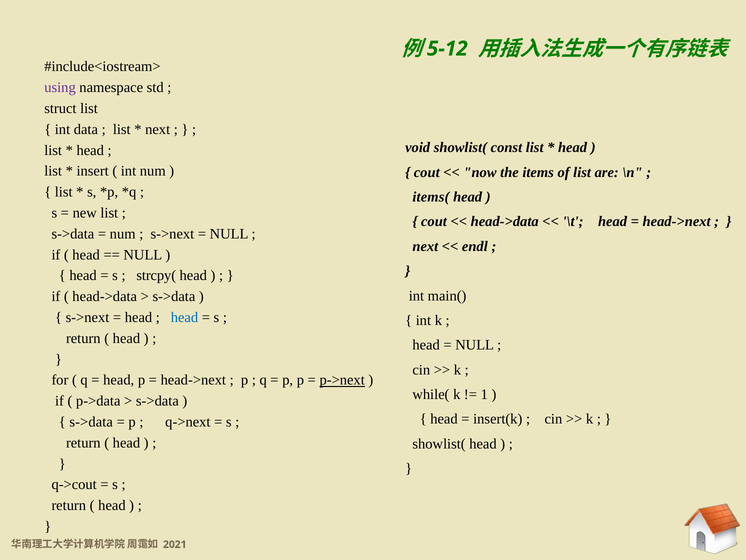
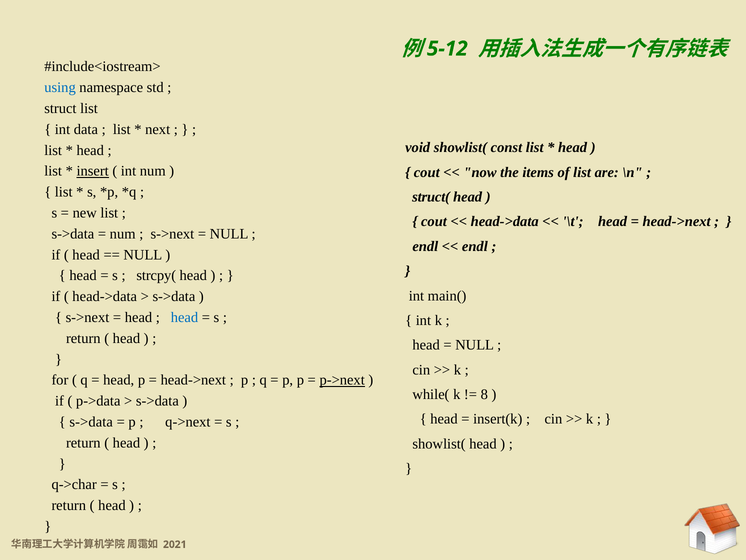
using colour: purple -> blue (60, 87)
insert underline: none -> present (93, 171)
items(: items( -> struct( (431, 197)
next: next -> endl (425, 246)
1: 1 -> 8 (484, 394)
q->cout: q->cout -> q->char (74, 484)
